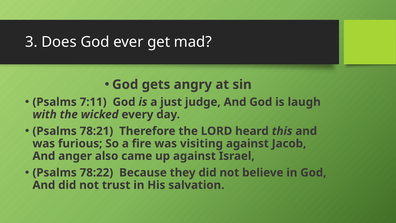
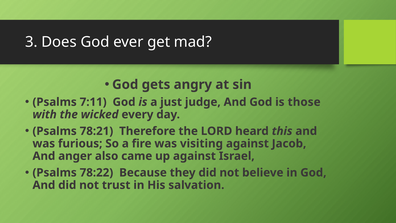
laugh: laugh -> those (304, 102)
